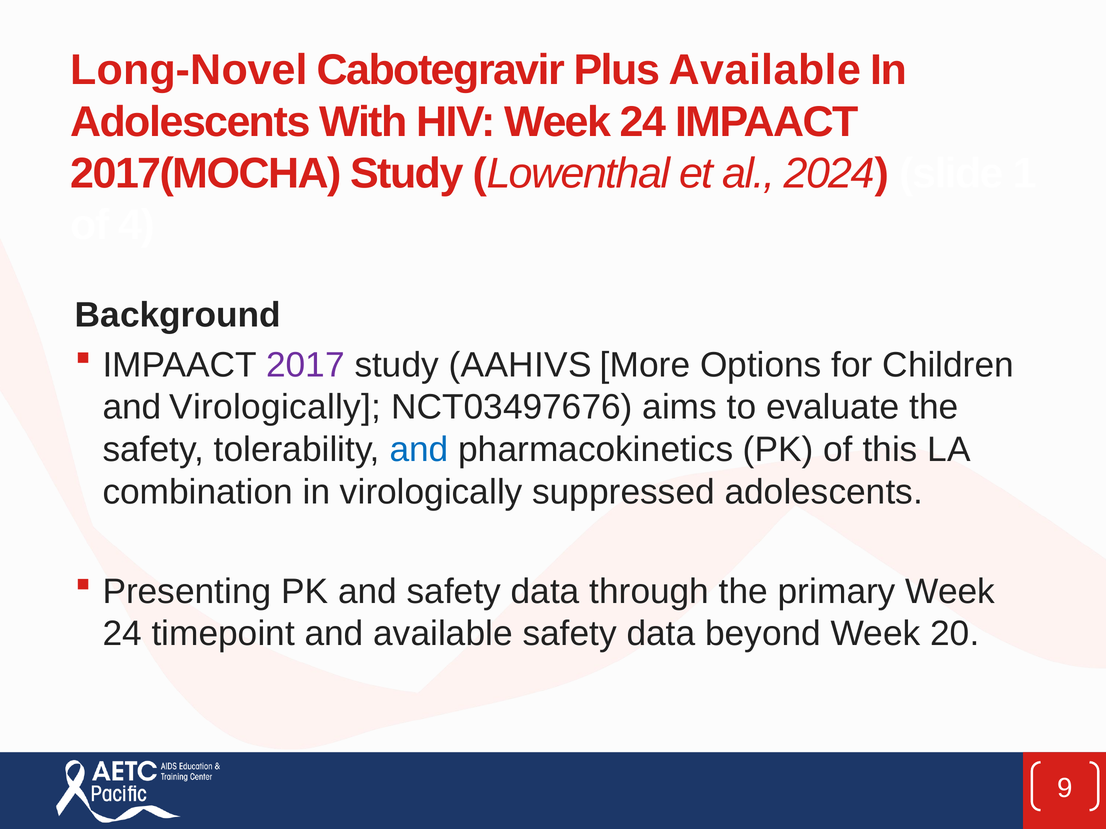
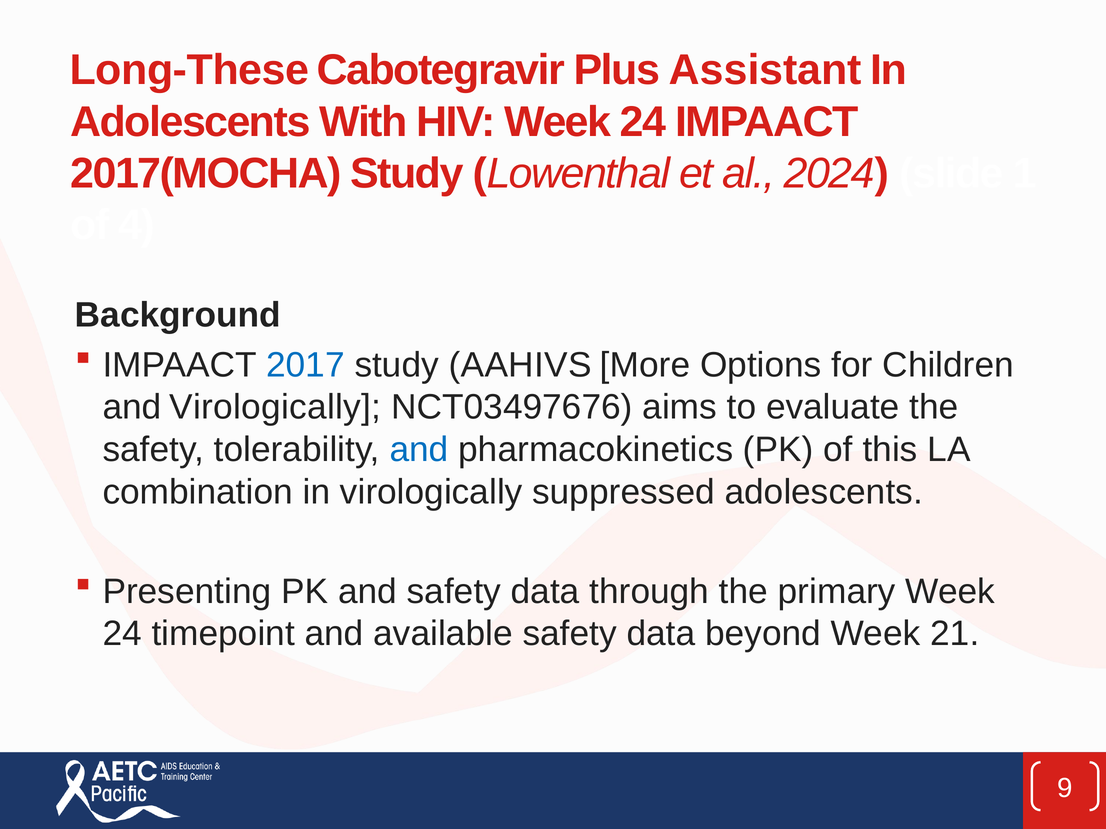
Long-Novel: Long-Novel -> Long-These (189, 70)
Plus Available: Available -> Assistant (765, 70)
2017 colour: purple -> blue (305, 365)
20: 20 -> 21 (955, 634)
